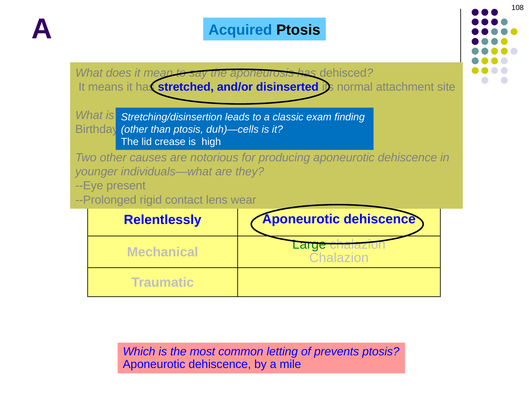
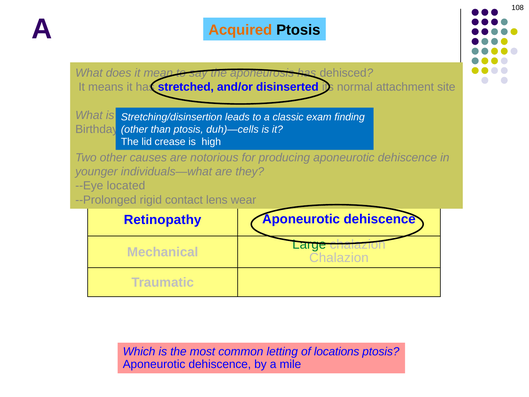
Acquired colour: blue -> orange (240, 30)
present: present -> located (126, 186)
Relentlessly: Relentlessly -> Retinopathy (163, 220)
prevents: prevents -> locations (337, 351)
